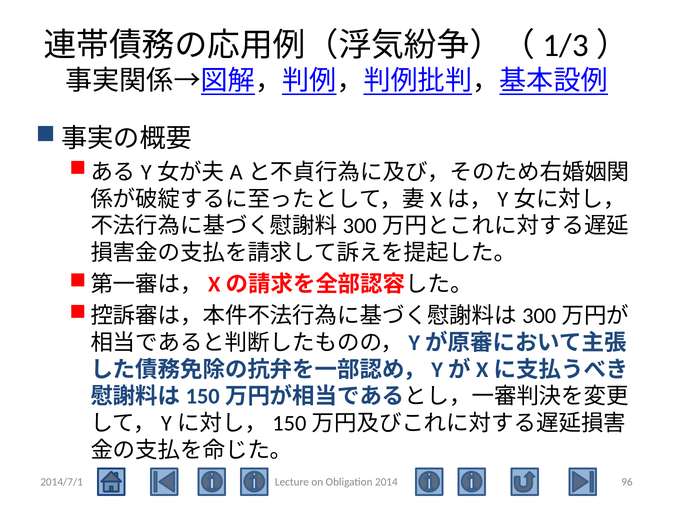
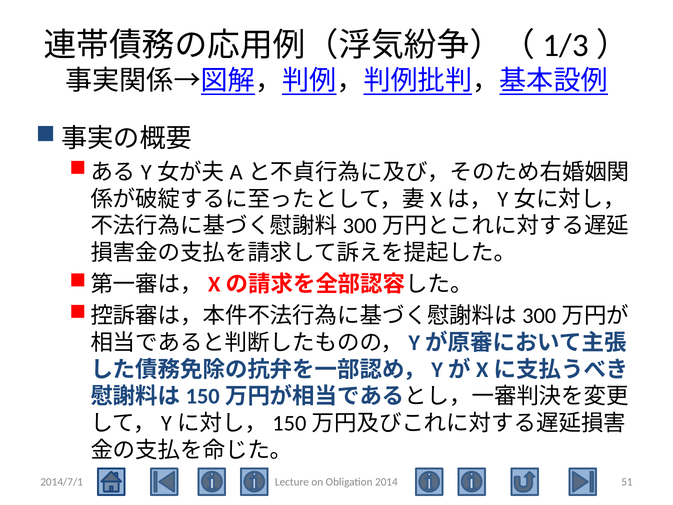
96: 96 -> 51 (627, 482)
